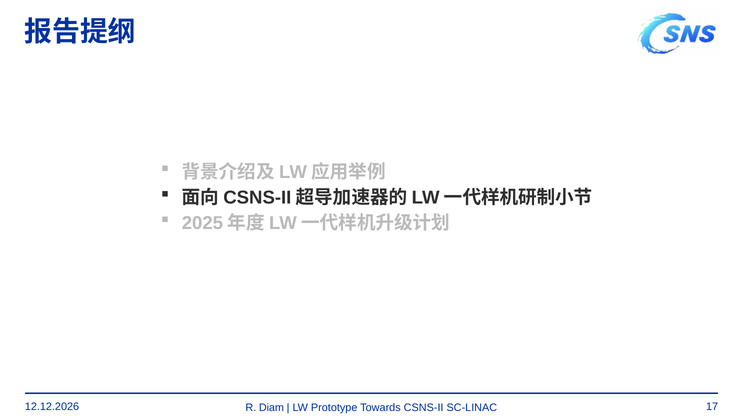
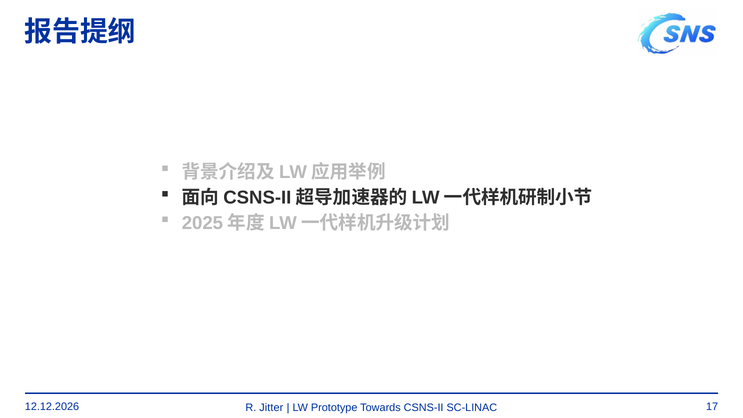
Diam: Diam -> Jitter (271, 408)
